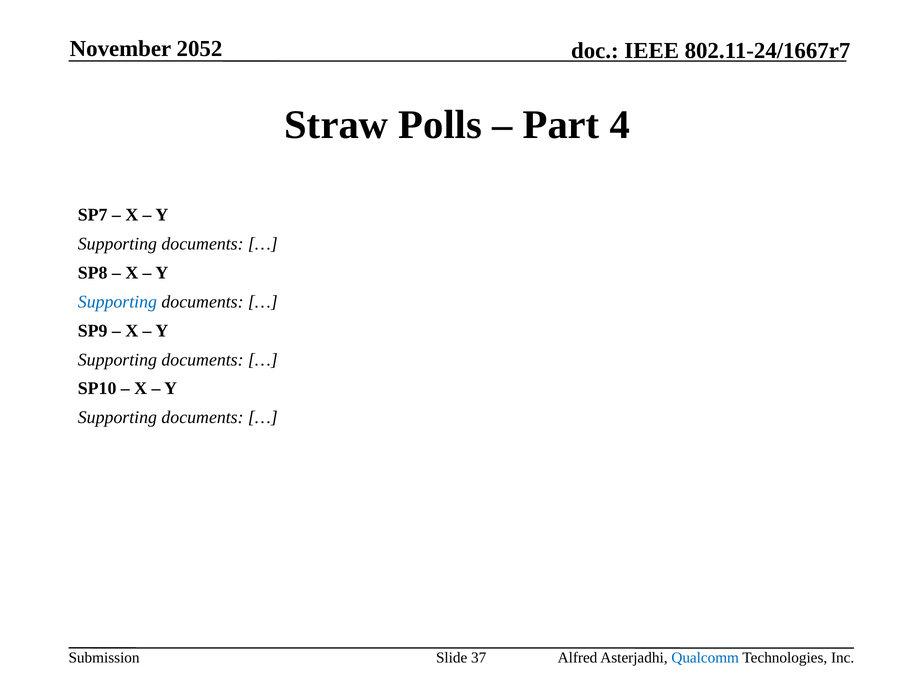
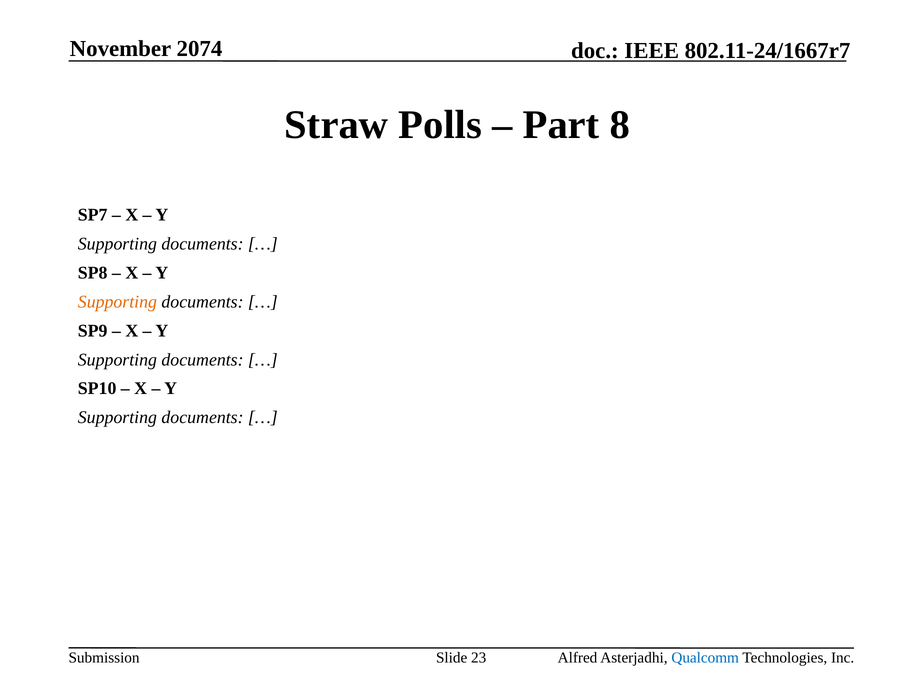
2052: 2052 -> 2074 (199, 49)
4: 4 -> 8 (620, 125)
Supporting colour: blue -> orange (117, 302)
37: 37 -> 23 (479, 658)
